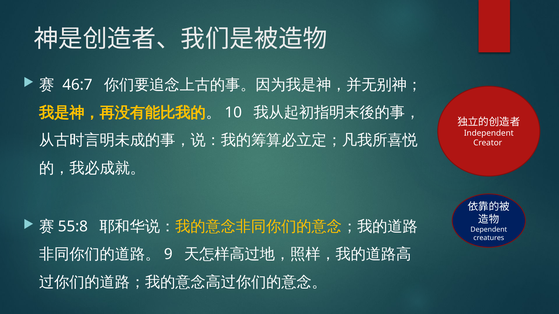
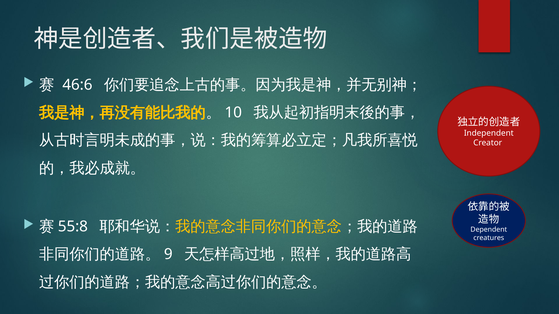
46:7: 46:7 -> 46:6 (77, 85)
